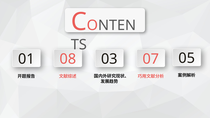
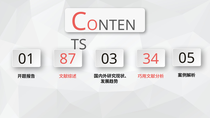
08: 08 -> 87 (68, 59)
07: 07 -> 34 (151, 59)
